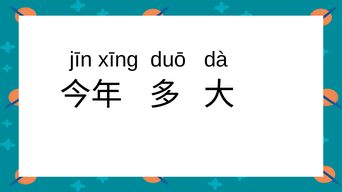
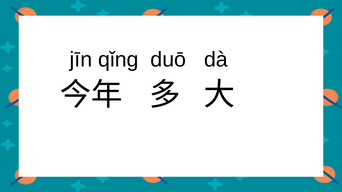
xīng: xīng -> qǐng (118, 60)
